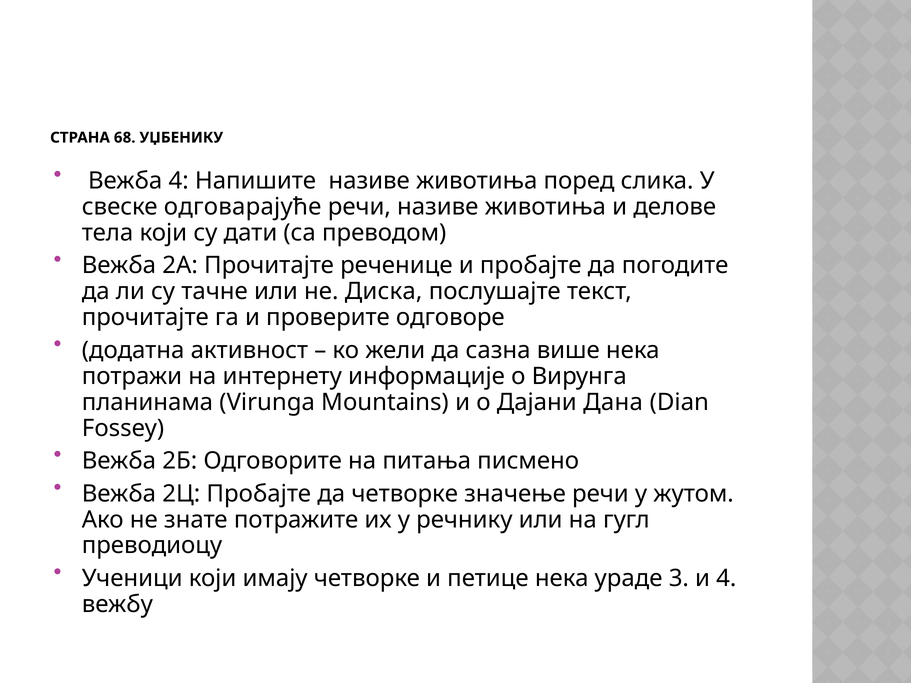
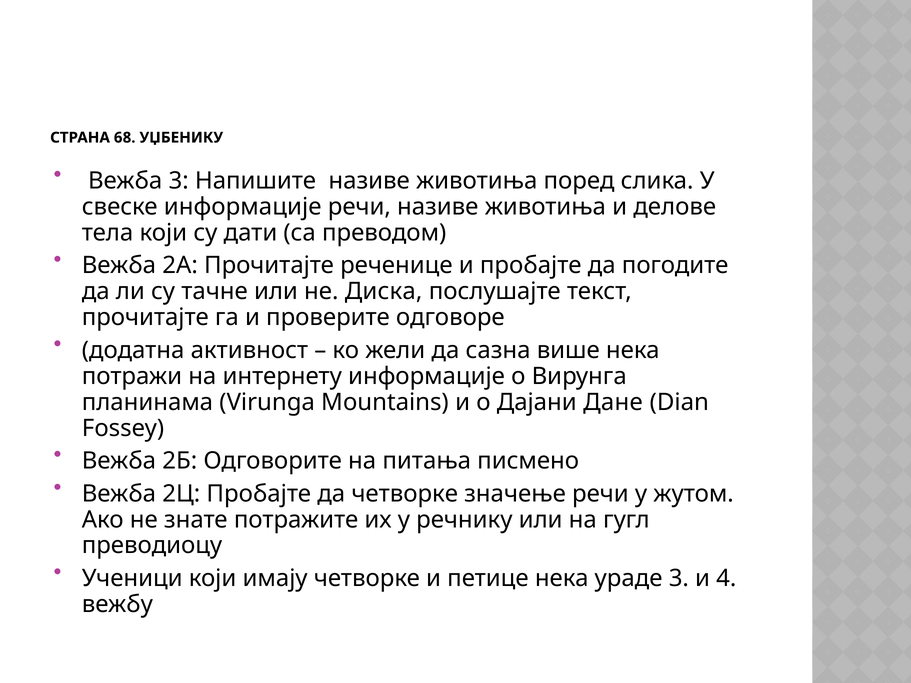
Вежба 4: 4 -> 3 (179, 181)
свеске одговарајуће: одговарајуће -> информације (243, 207)
Дана: Дана -> Дане (613, 402)
